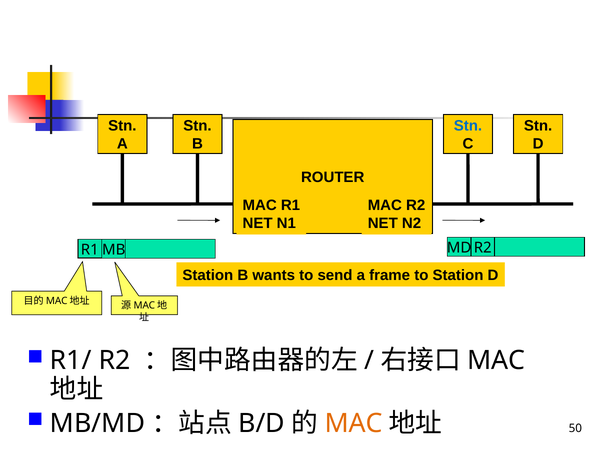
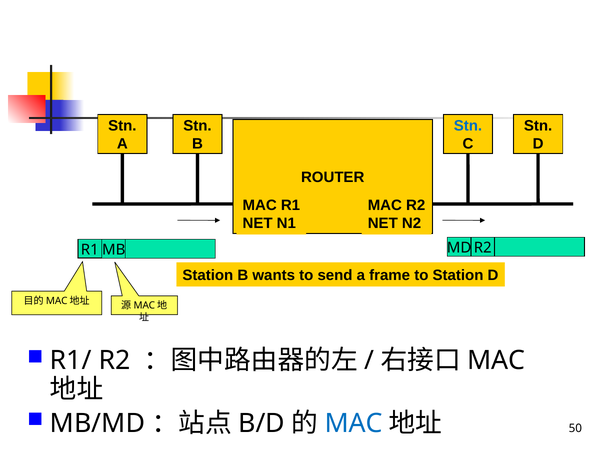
MAC colour: orange -> blue (354, 424)
